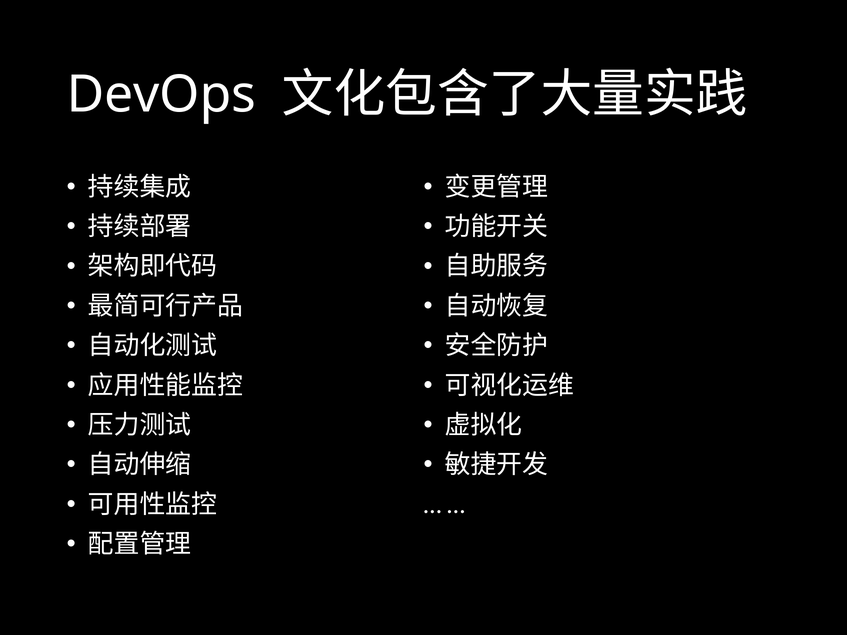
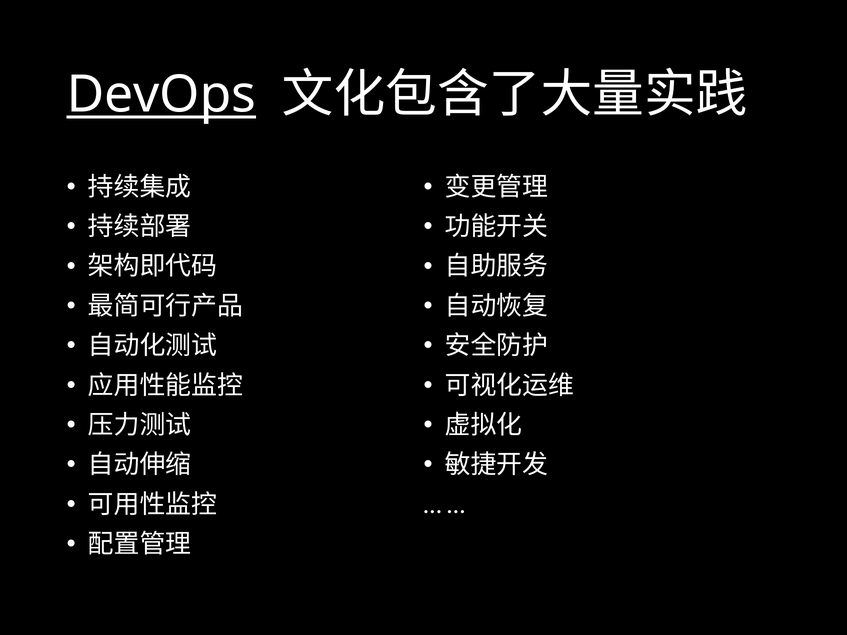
DevOps underline: none -> present (161, 95)
